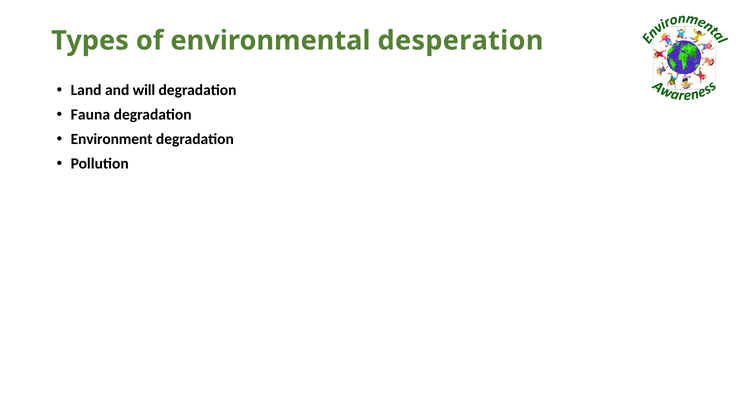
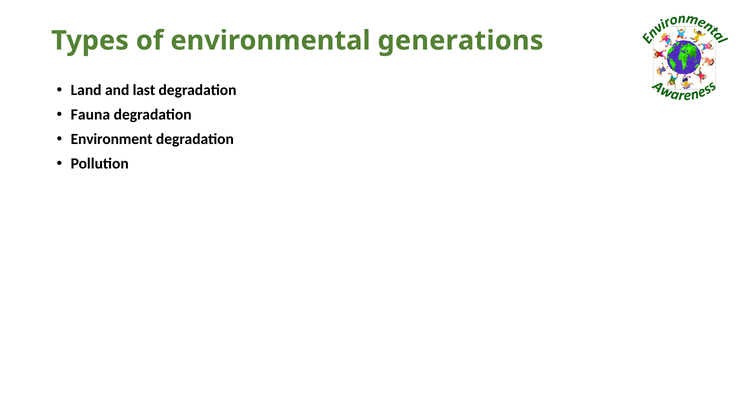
desperation: desperation -> generations (460, 41)
will: will -> last (144, 90)
